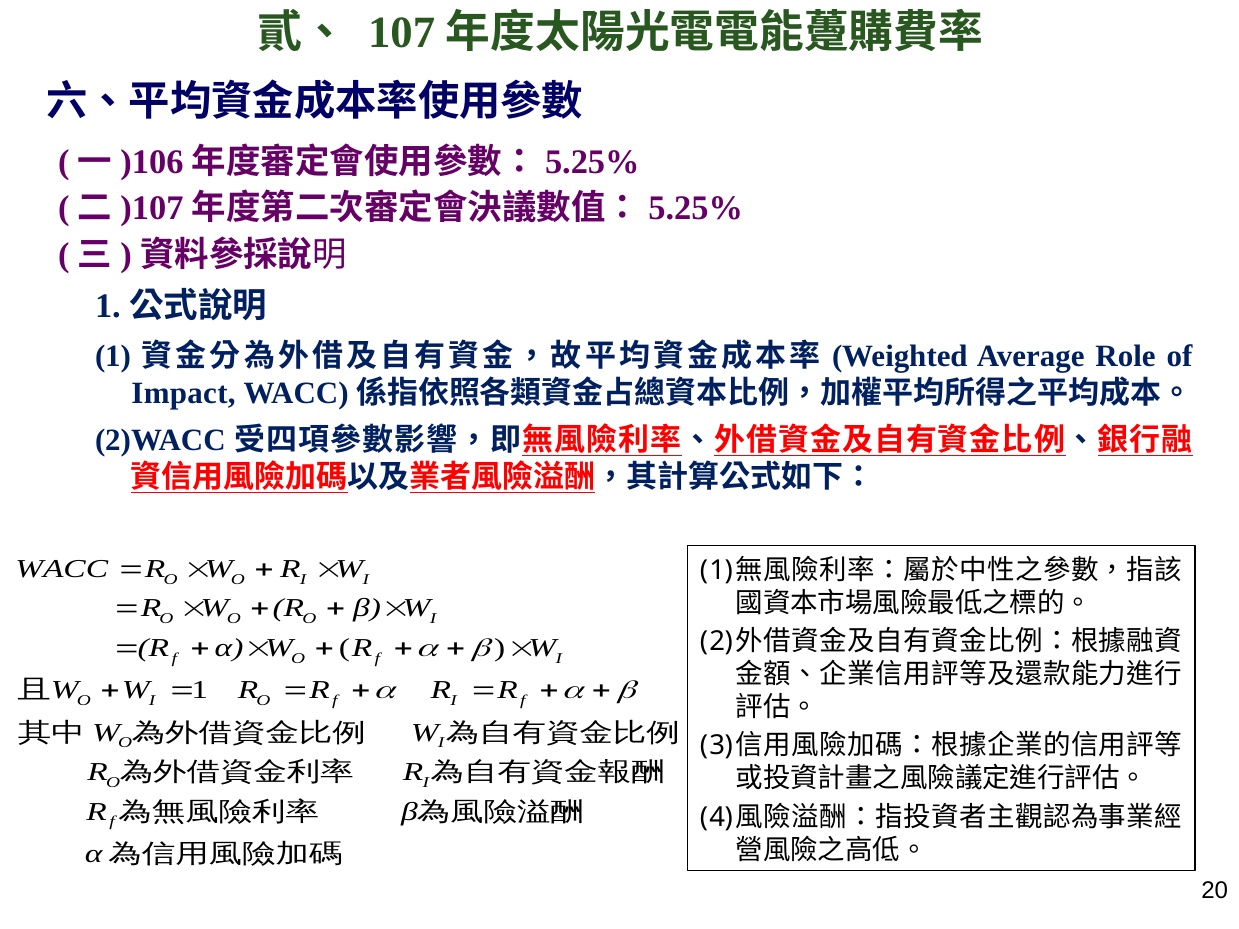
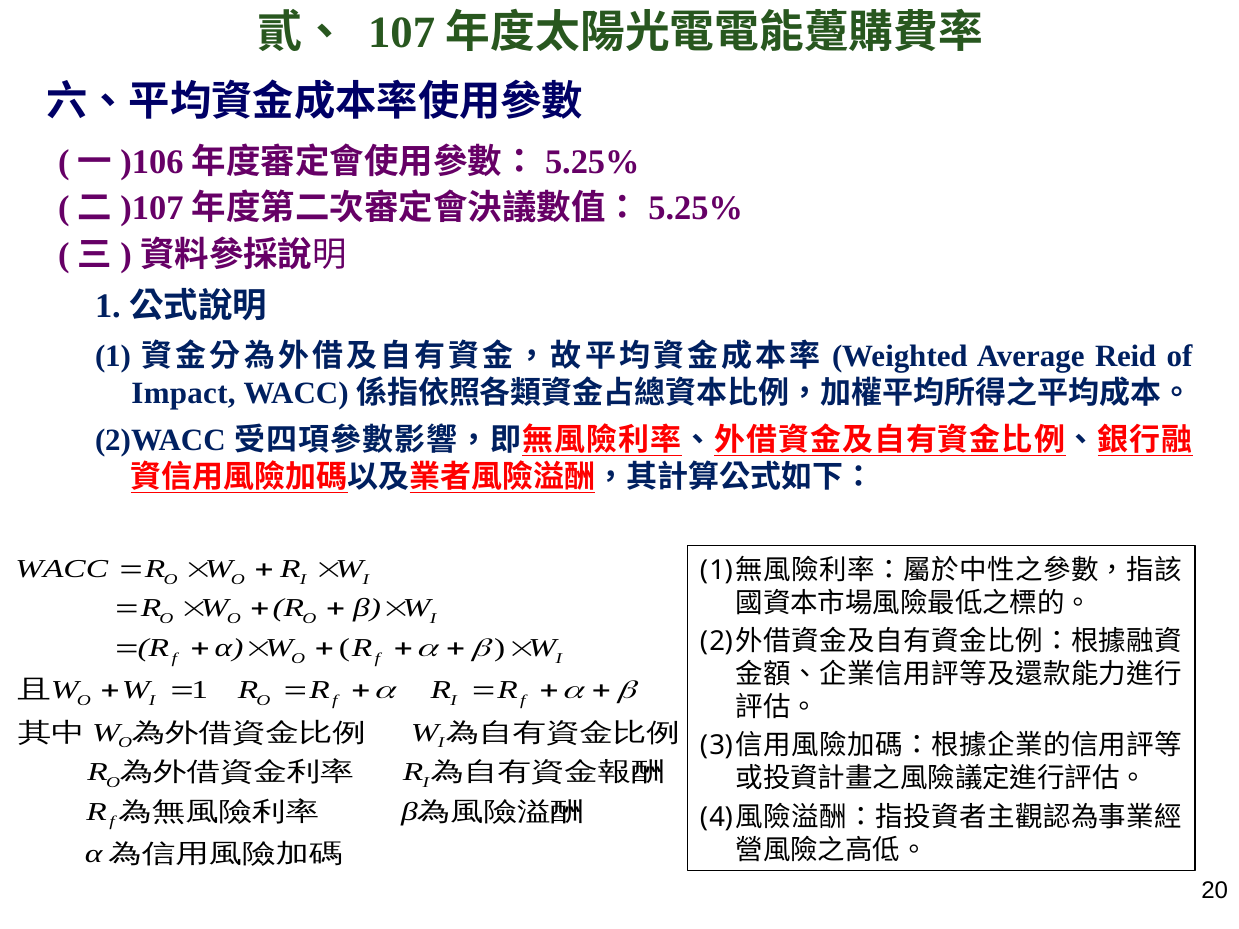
Role: Role -> Reid (1126, 356)
